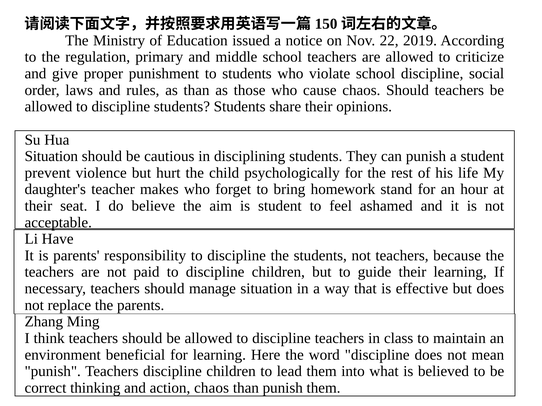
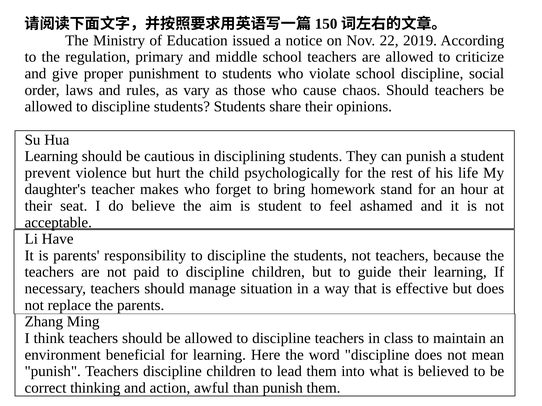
as than: than -> vary (197, 90)
Situation: Situation -> Learning (51, 156)
action chaos: chaos -> awful (212, 388)
